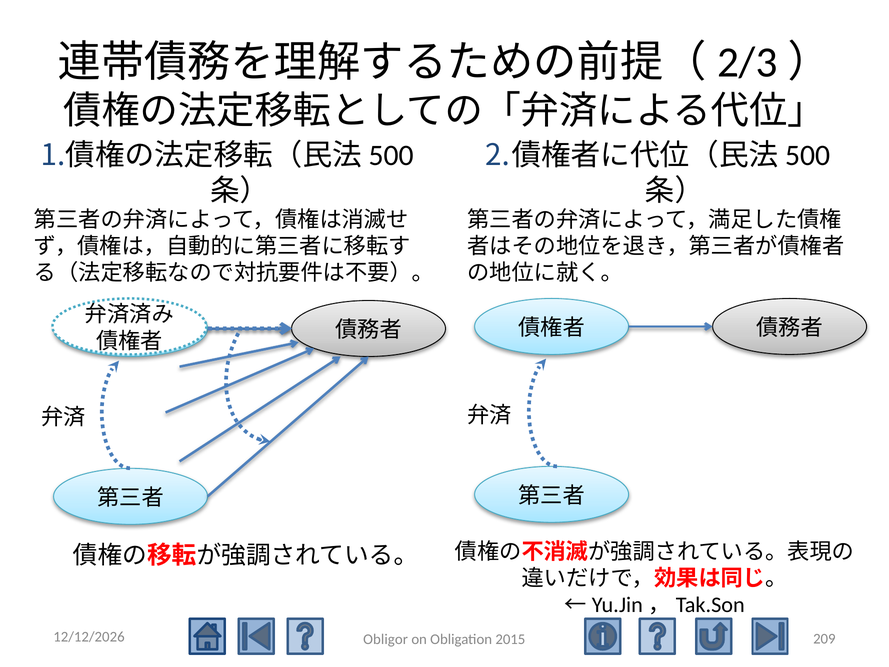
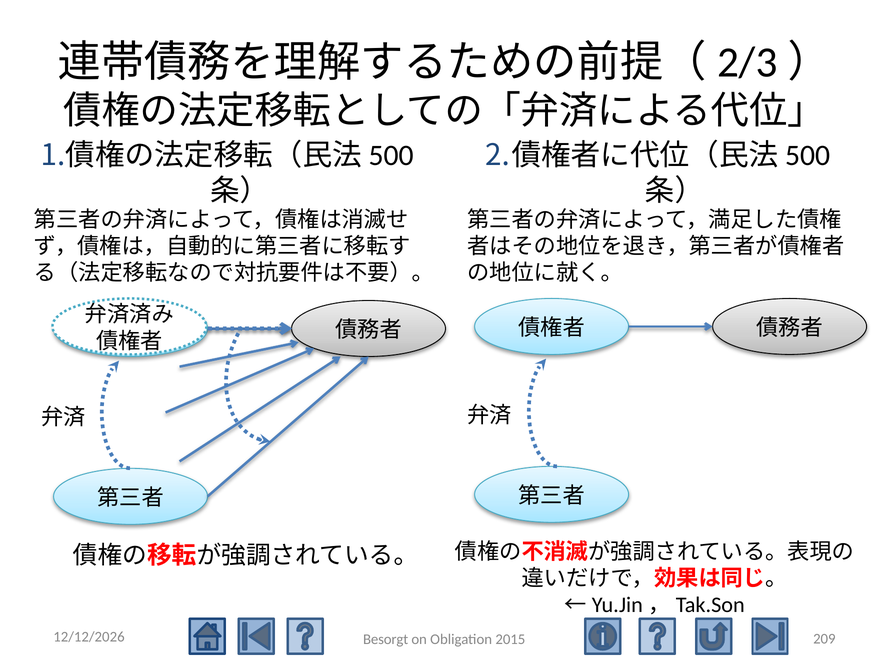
Obligor: Obligor -> Besorgt (386, 639)
